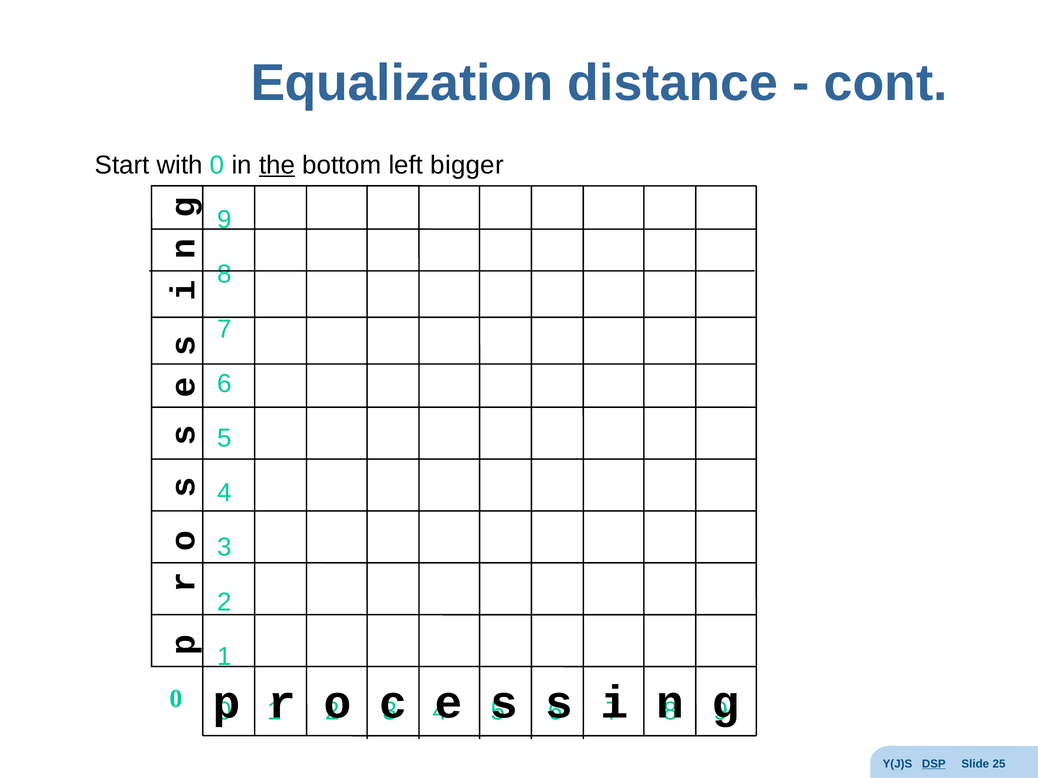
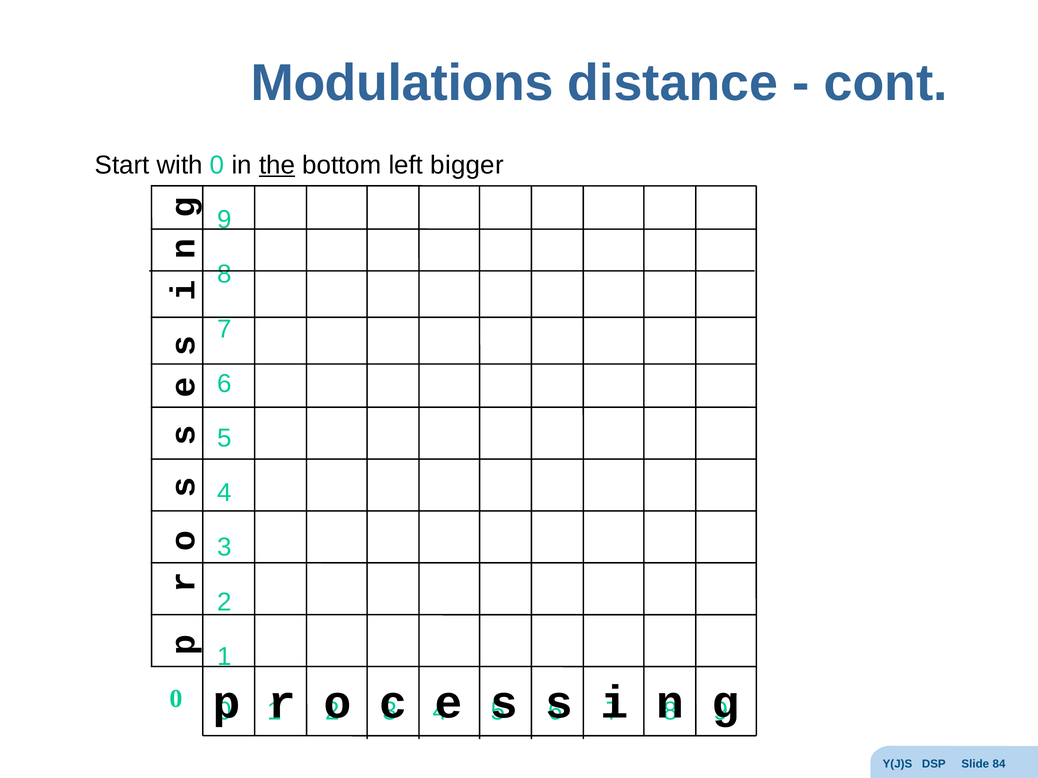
Equalization: Equalization -> Modulations (402, 83)
DSP underline: present -> none (934, 764)
25: 25 -> 84 (999, 764)
